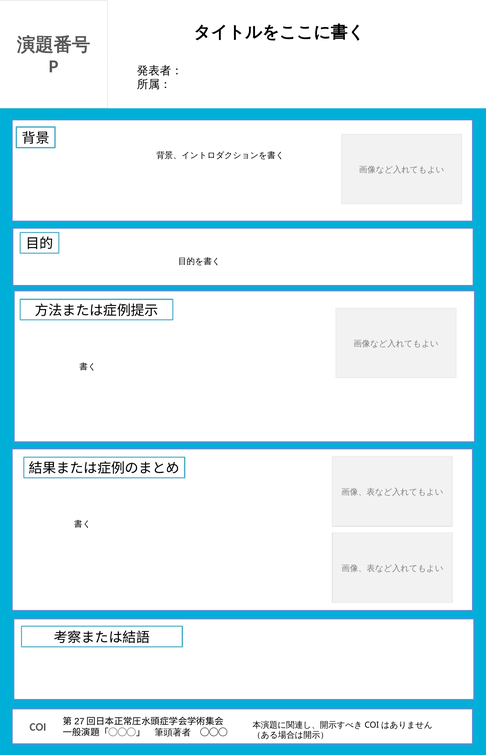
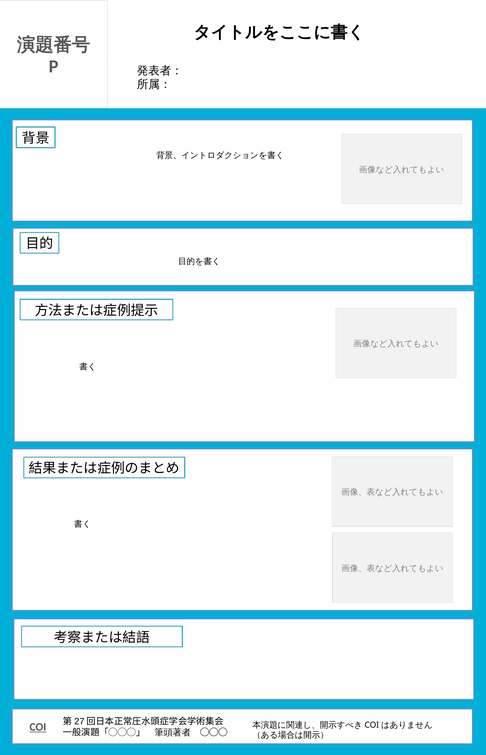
COI underline: none -> present (38, 728)
